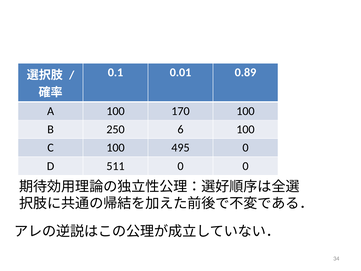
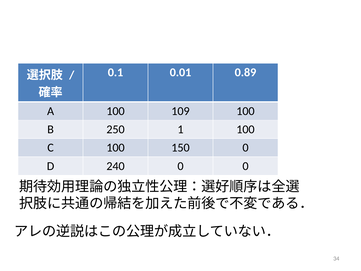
170: 170 -> 109 (180, 111)
6: 6 -> 1 (181, 129)
495: 495 -> 150 (180, 148)
511: 511 -> 240 (116, 166)
